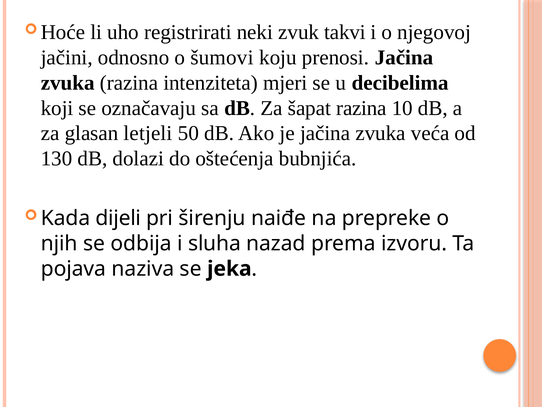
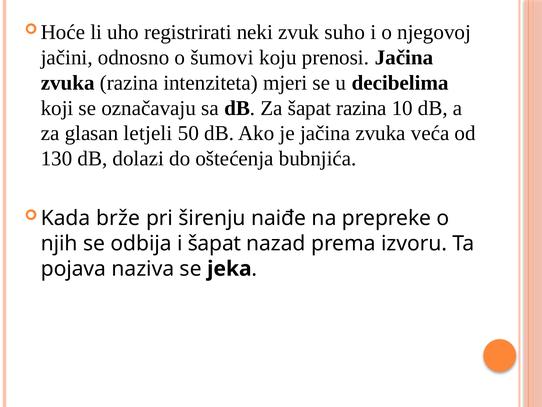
takvi: takvi -> suho (345, 32)
dijeli: dijeli -> brže (118, 218)
i sluha: sluha -> šapat (214, 243)
